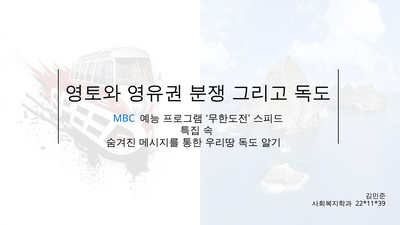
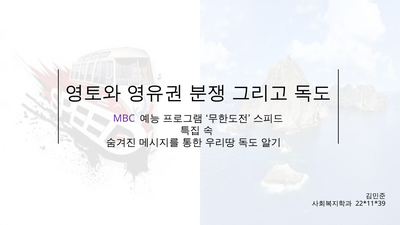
MBC colour: blue -> purple (124, 118)
